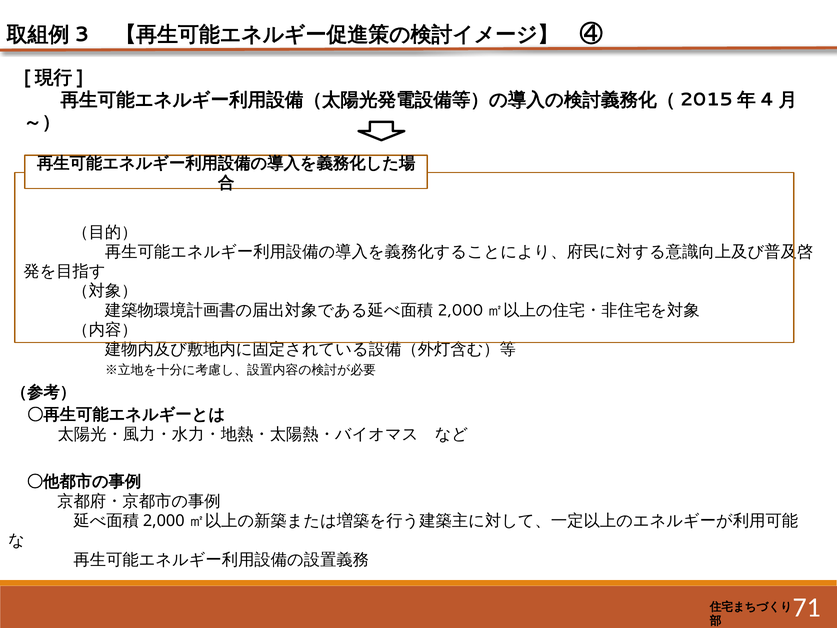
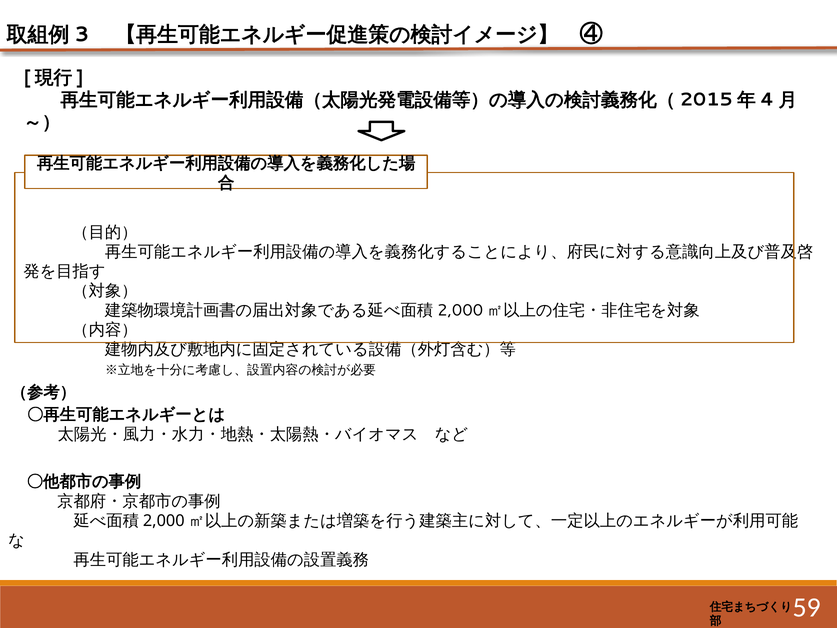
71: 71 -> 59 (807, 607)
